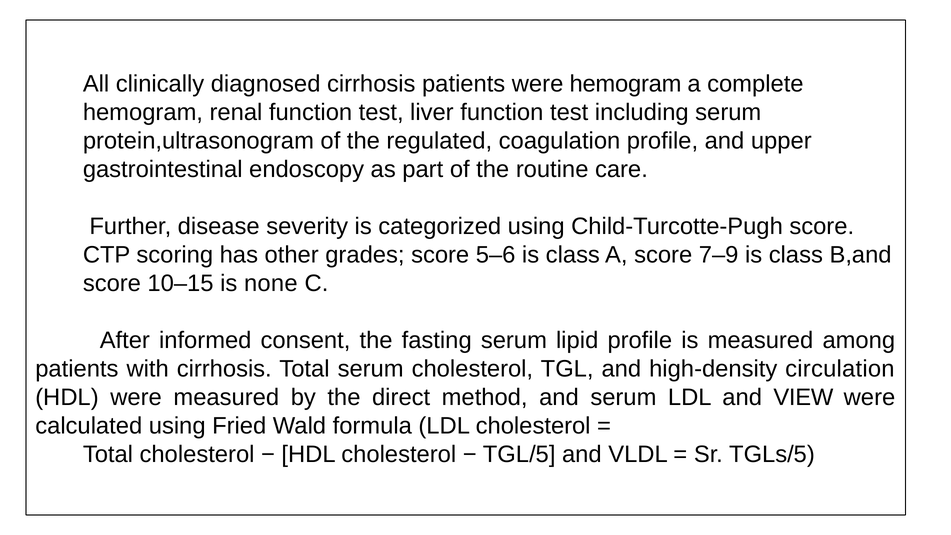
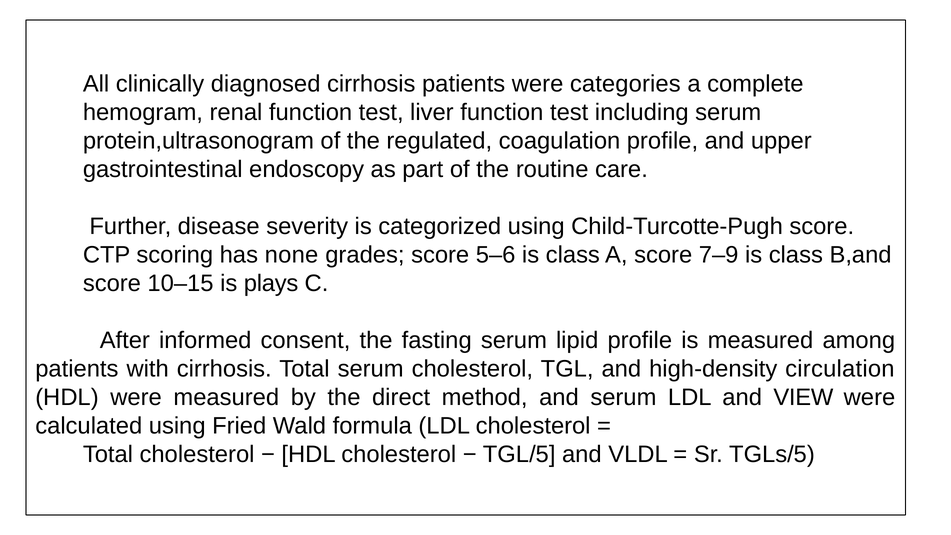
were hemogram: hemogram -> categories (625, 84)
other: other -> none (292, 255)
none: none -> plays (271, 283)
